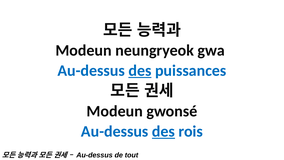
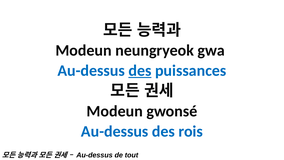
des underline: present -> none (163, 131)
